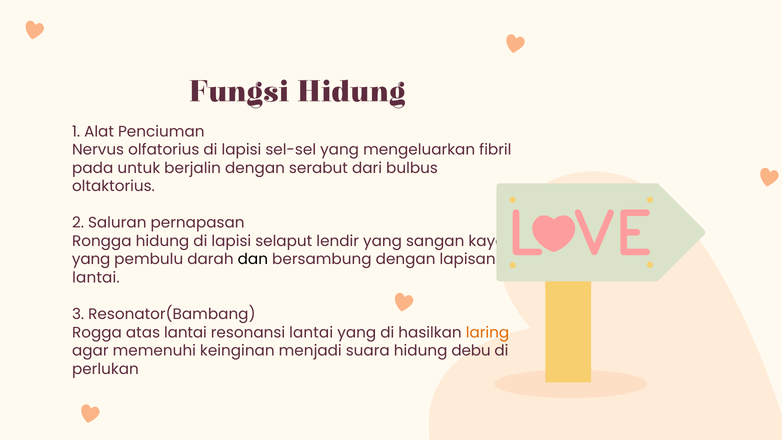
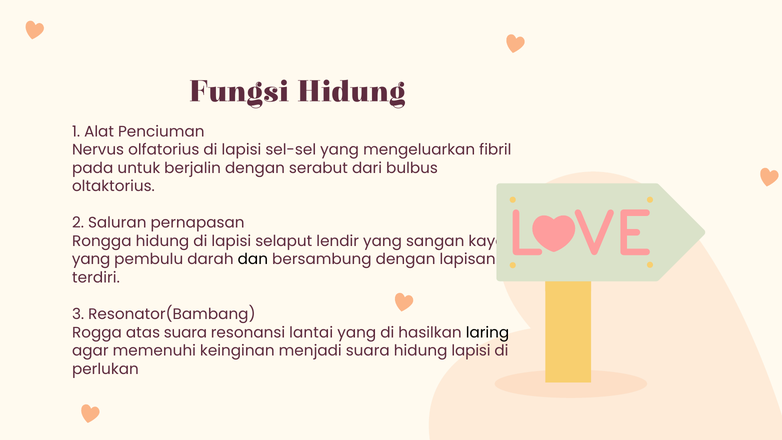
lantai: lantai -> terdiri (96, 278)
atas lantai: lantai -> suara (185, 332)
laring colour: orange -> black (488, 332)
hidung debu: debu -> lapisi (471, 351)
